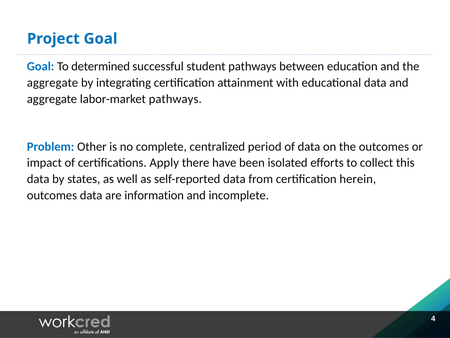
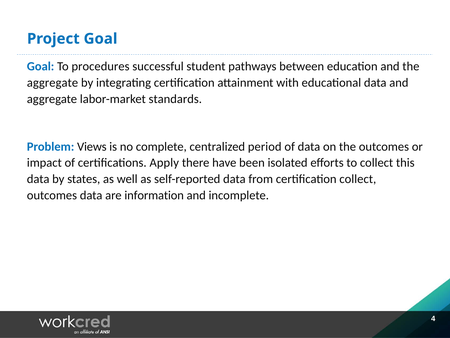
determined: determined -> procedures (101, 66)
labor-market pathways: pathways -> standards (175, 99)
Other: Other -> Views (92, 146)
certification herein: herein -> collect (358, 179)
